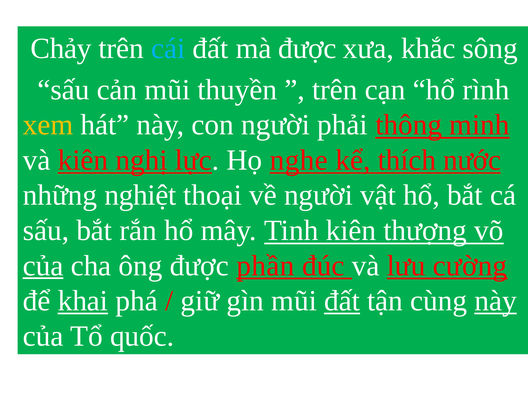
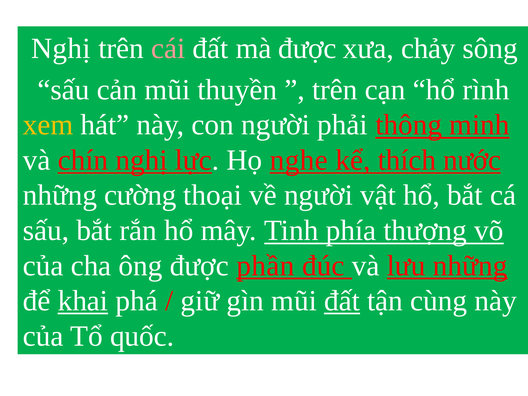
Chảy: Chảy -> Nghị (61, 49)
cái colour: light blue -> pink (168, 49)
khắc: khắc -> chảy (428, 49)
và kiên: kiên -> chín (83, 160)
nghiệt: nghiệt -> cường (140, 195)
Tinh kiên: kiên -> phía (351, 230)
của underline: present -> none (43, 266)
lưu cường: cường -> những (470, 266)
này underline: present -> none (496, 301)
